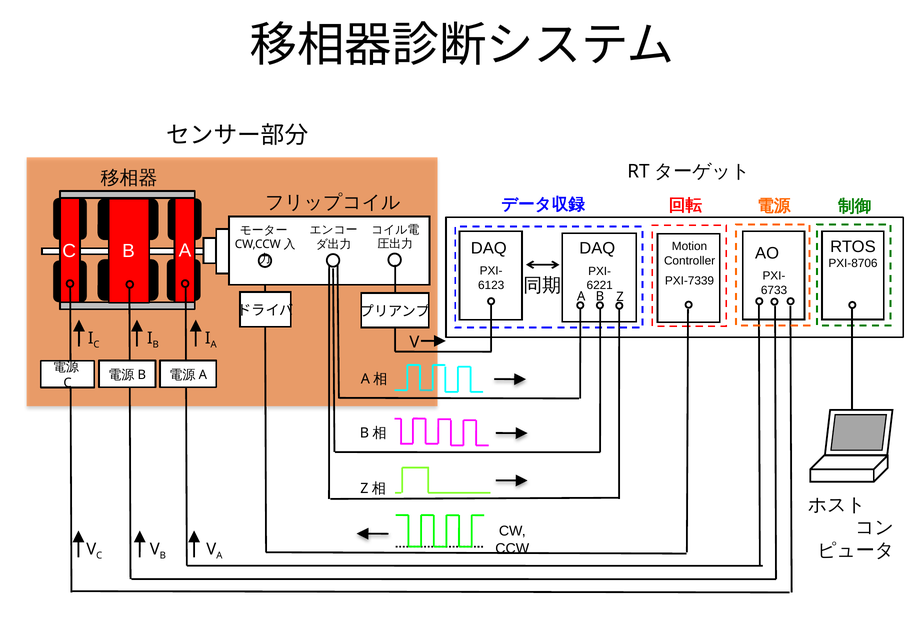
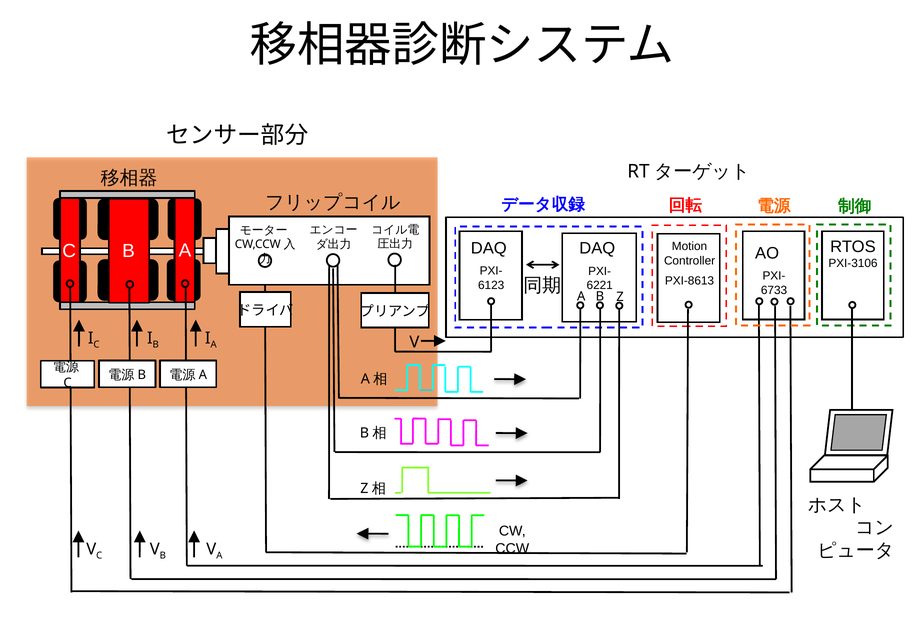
PXI-8706: PXI-8706 -> PXI-3106 (853, 263)
PXI-7339: PXI-7339 -> PXI-8613 (690, 281)
